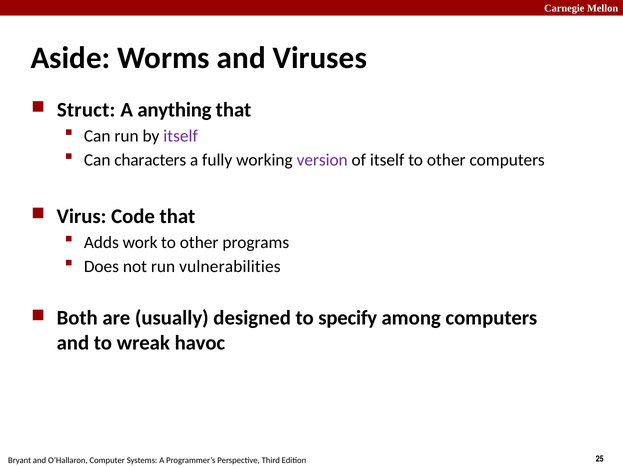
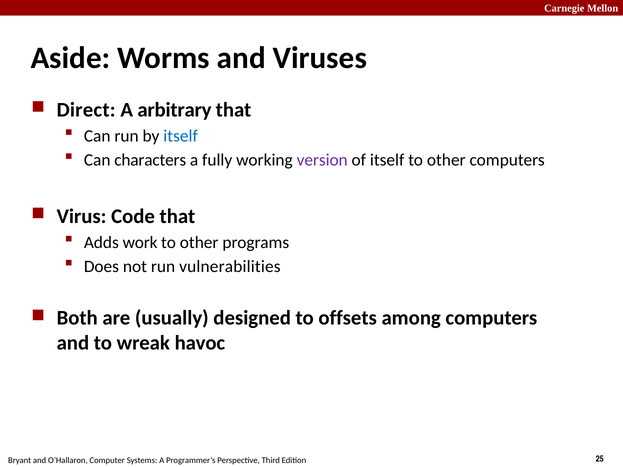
Struct: Struct -> Direct (86, 110)
anything: anything -> arbitrary (174, 110)
itself colour: purple -> blue (181, 136)
specify: specify -> offsets (348, 318)
